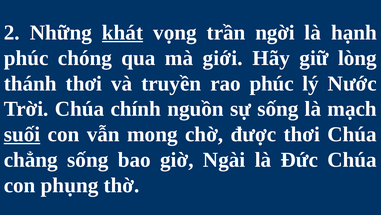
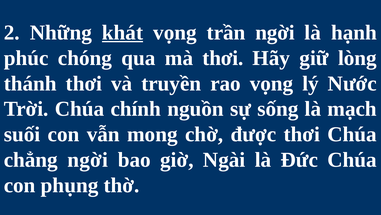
mà giới: giới -> thơi (223, 58)
rao phúc: phúc -> vọng (272, 83)
suối underline: present -> none (22, 134)
chẳng sống: sống -> ngời (88, 159)
